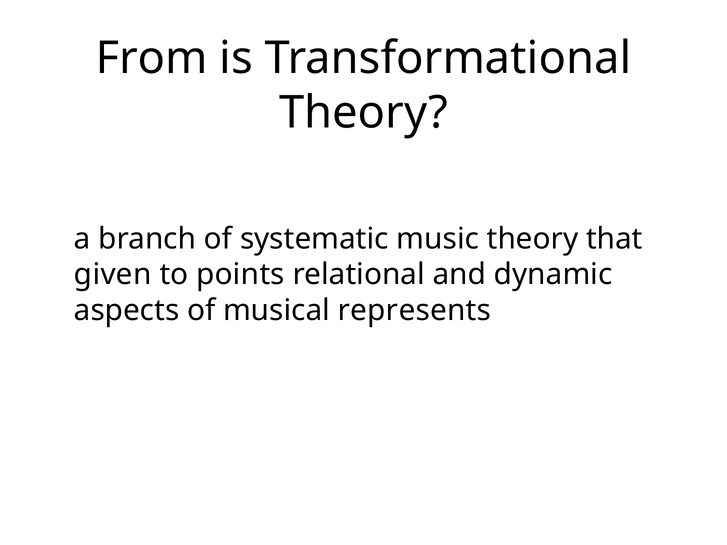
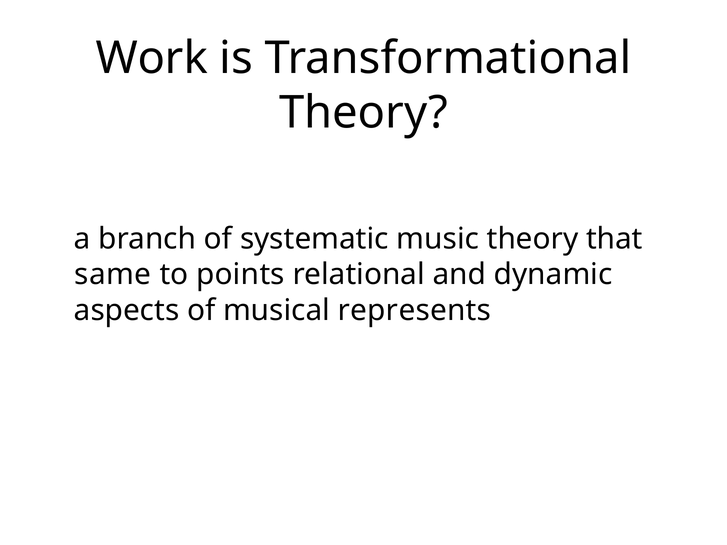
From: From -> Work (152, 58)
given: given -> same (113, 275)
